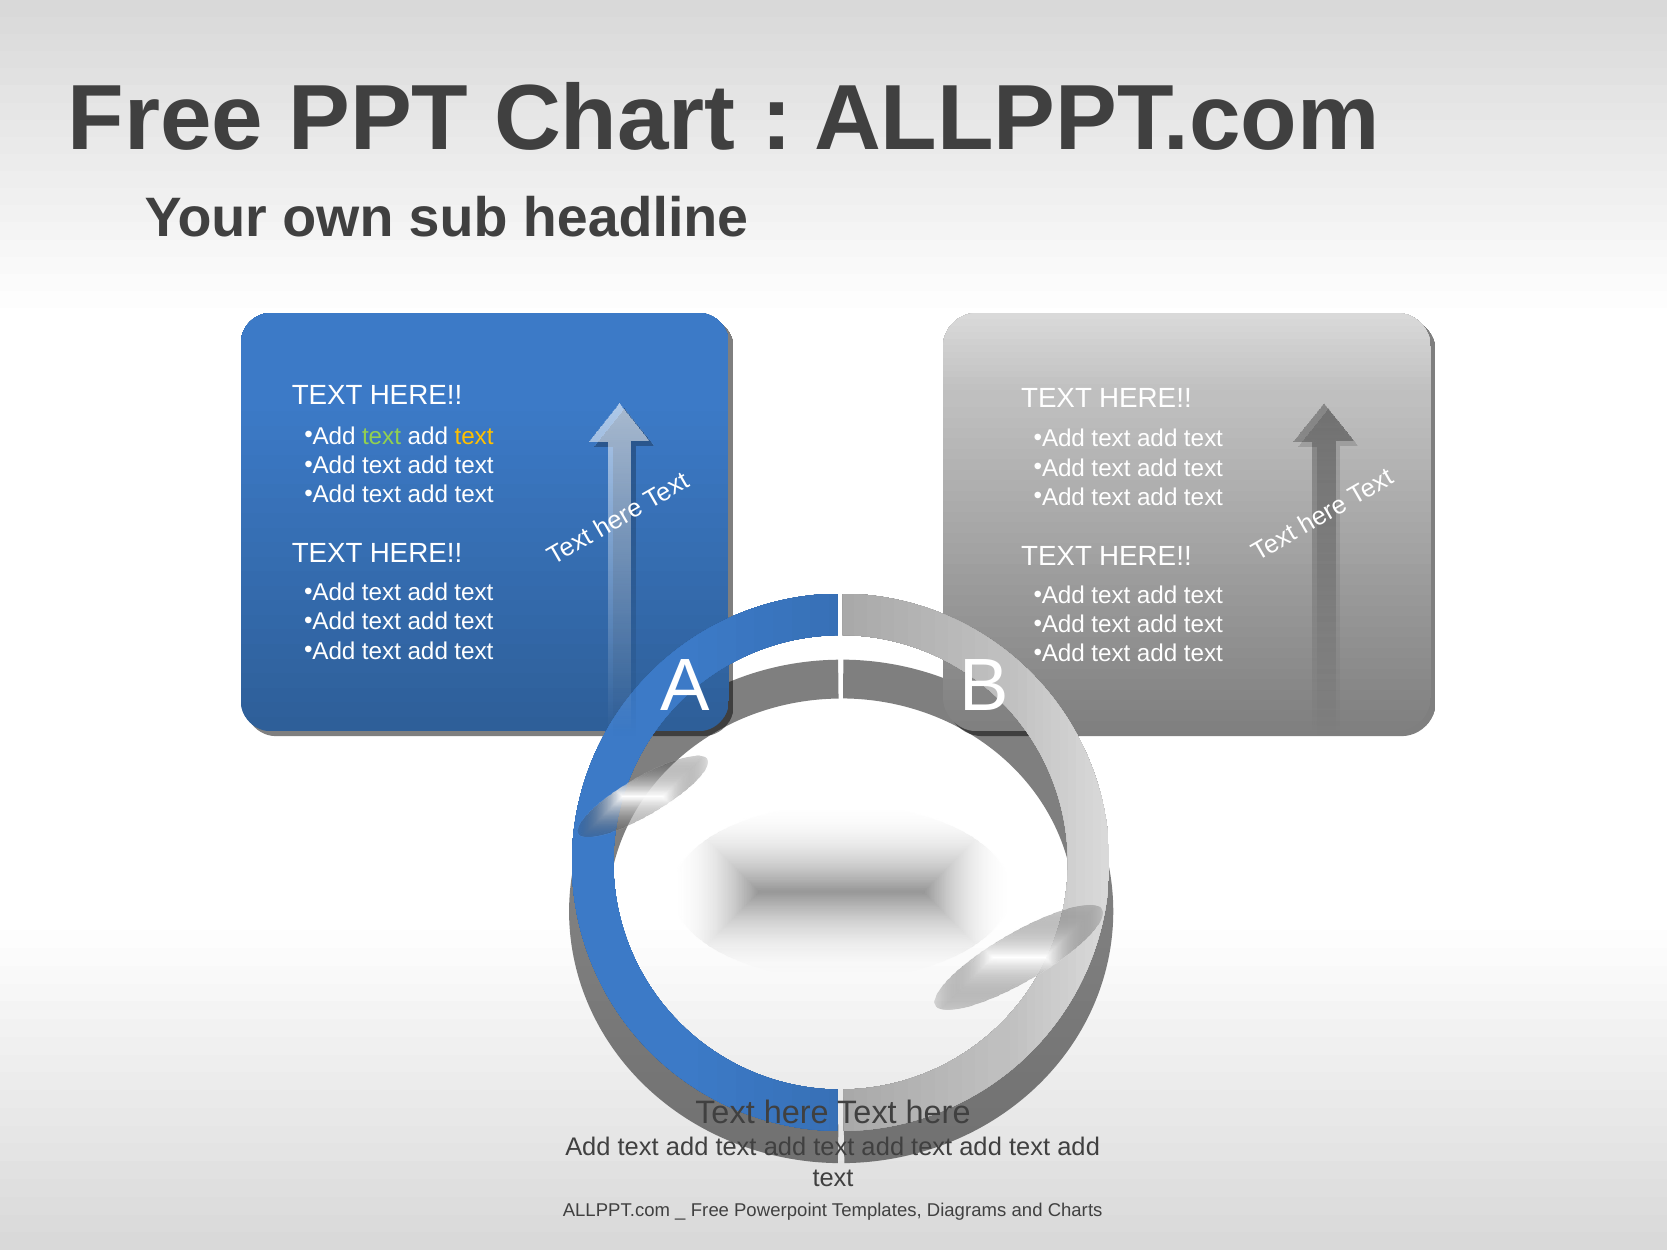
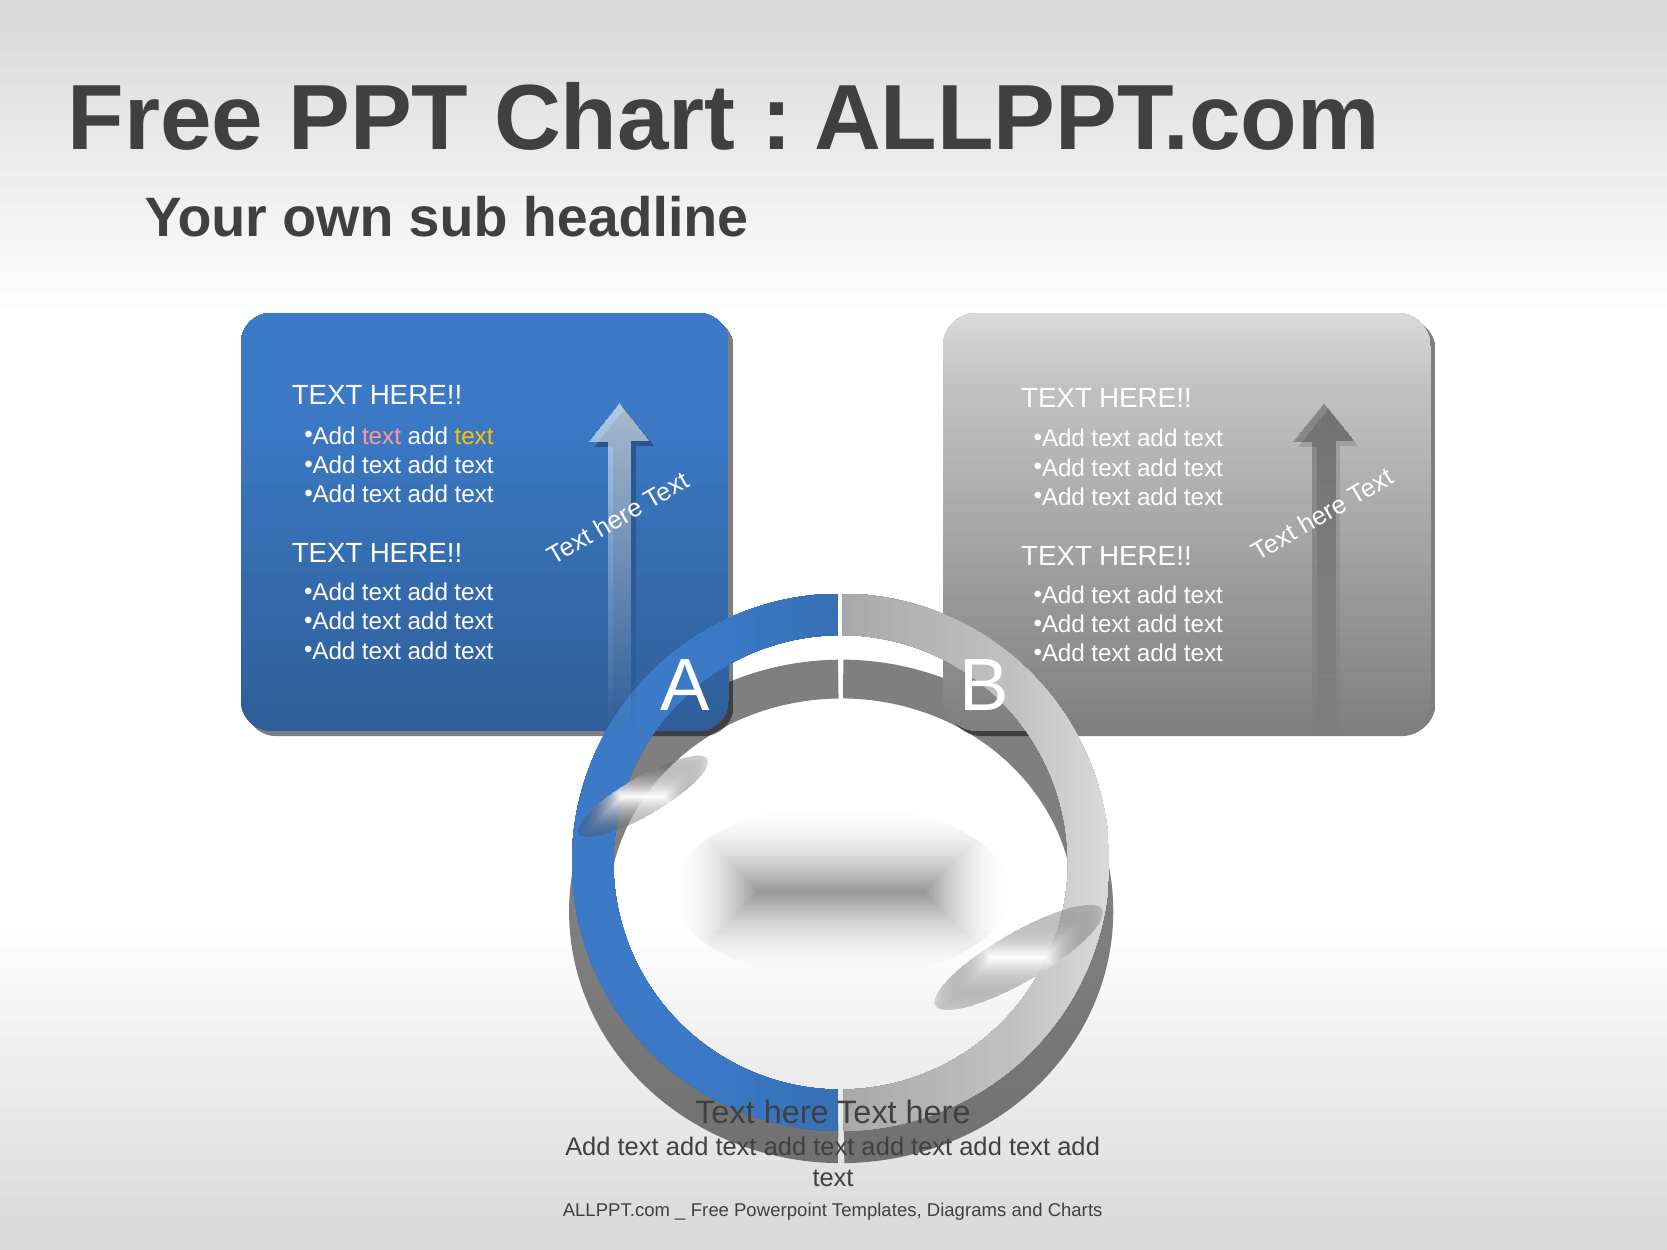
text colour: light green -> pink (382, 436)
